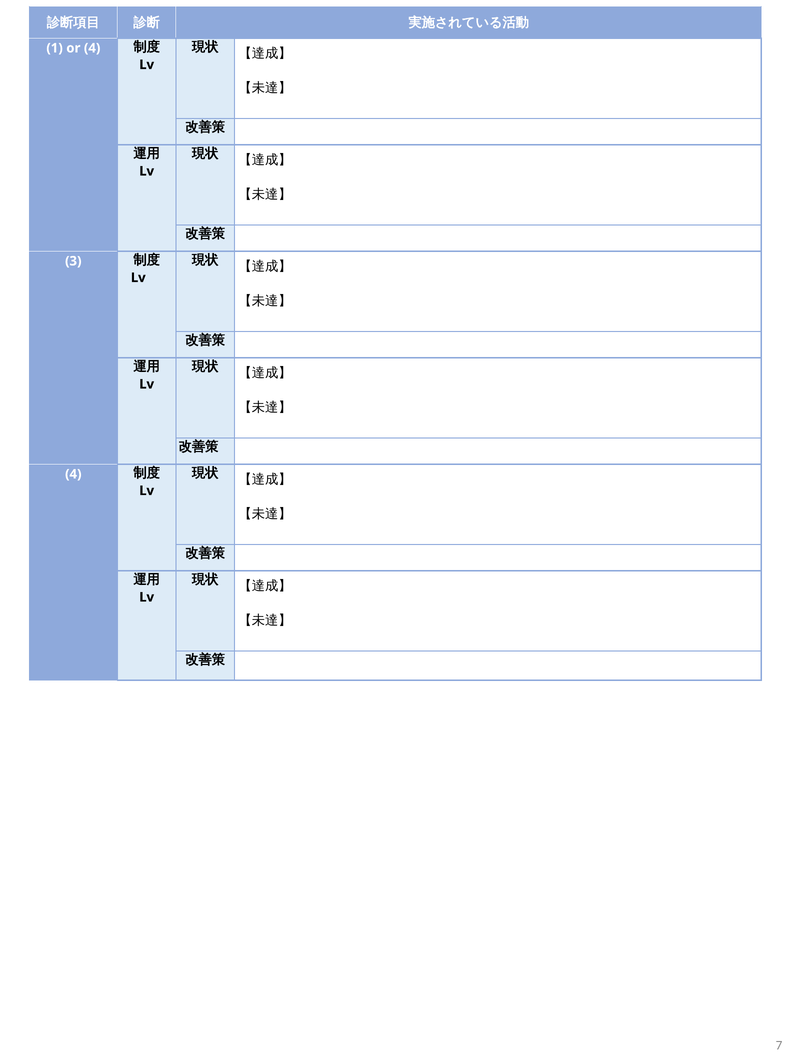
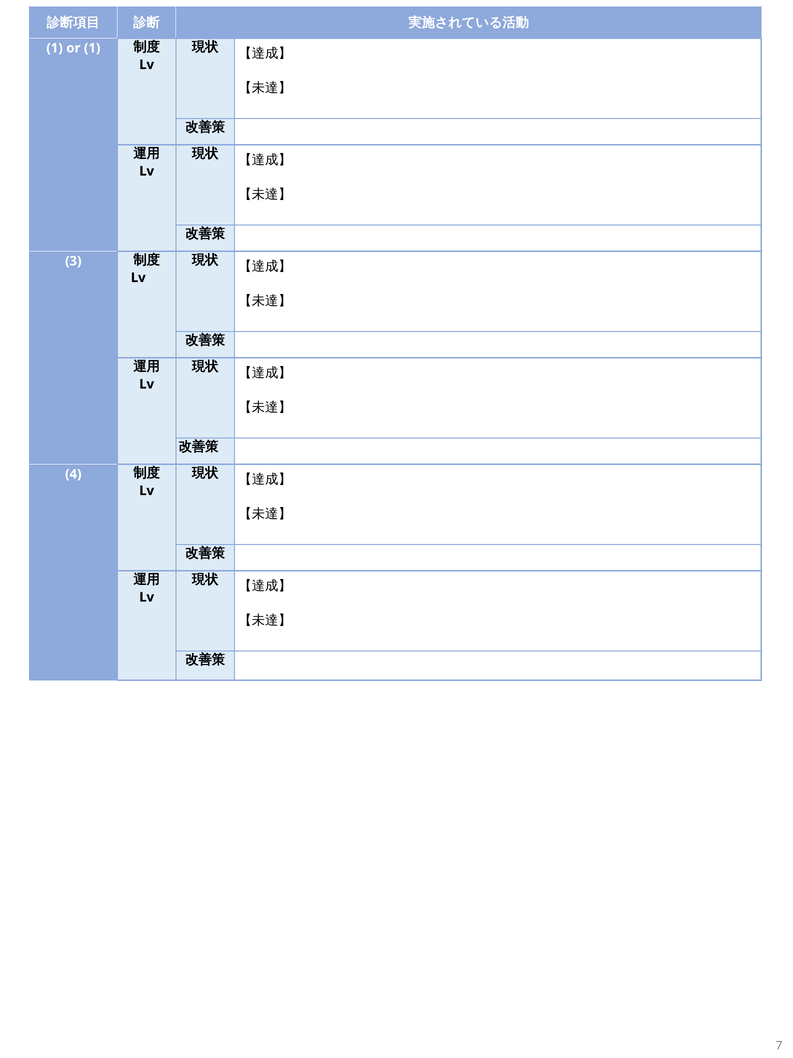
or 4: 4 -> 1 (92, 48)
